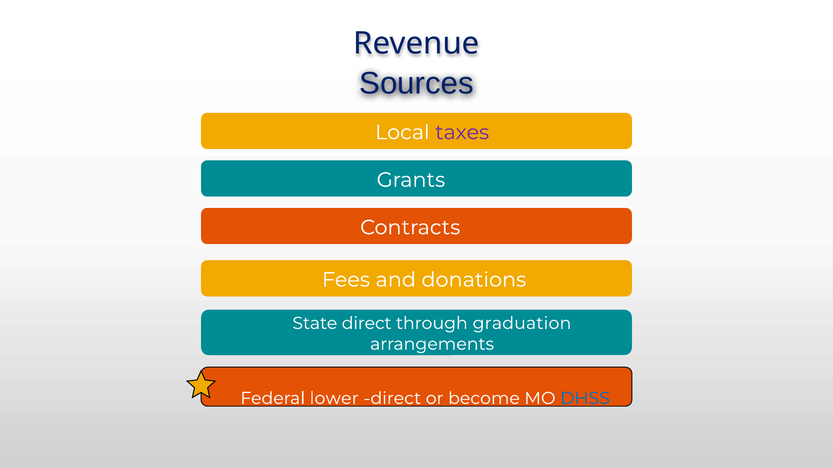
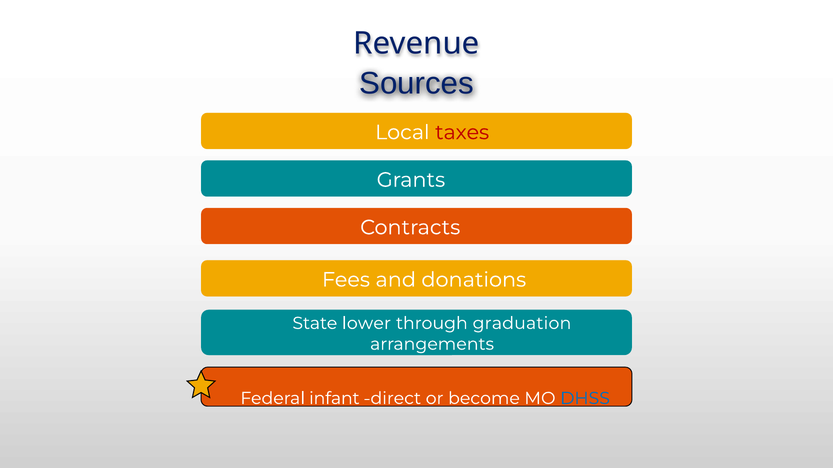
taxes colour: purple -> red (462, 133)
State direct: direct -> lower (366, 324)
lower: lower -> infant (334, 399)
